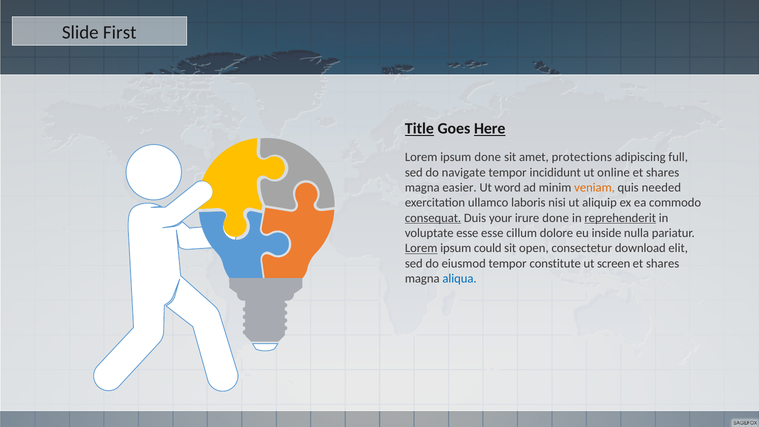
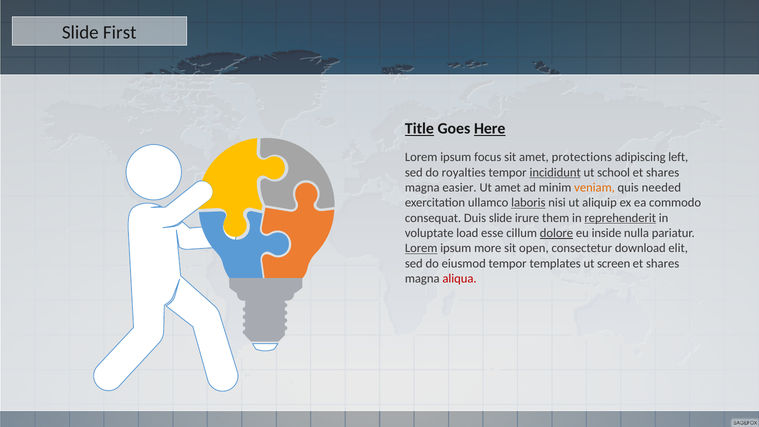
ipsum done: done -> focus (488, 157)
full: full -> left (678, 157)
navigate: navigate -> royalties (464, 172)
incididunt underline: none -> present (555, 172)
online: online -> school (614, 172)
Ut word: word -> amet (508, 188)
laboris underline: none -> present (528, 203)
consequat underline: present -> none (433, 218)
Duis your: your -> slide (501, 218)
irure done: done -> them (556, 218)
voluptate esse: esse -> load (467, 233)
dolore underline: none -> present (556, 233)
could: could -> more (488, 248)
constitute: constitute -> templates (555, 263)
aliqua colour: blue -> red (460, 279)
